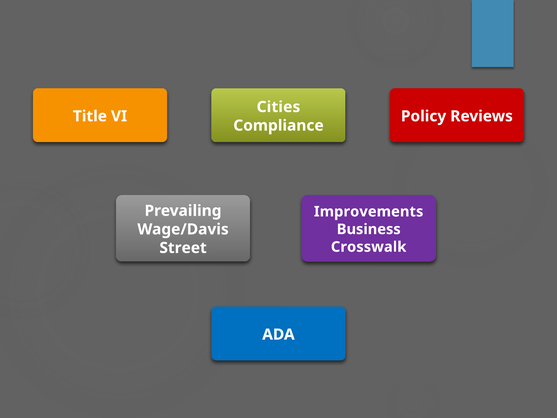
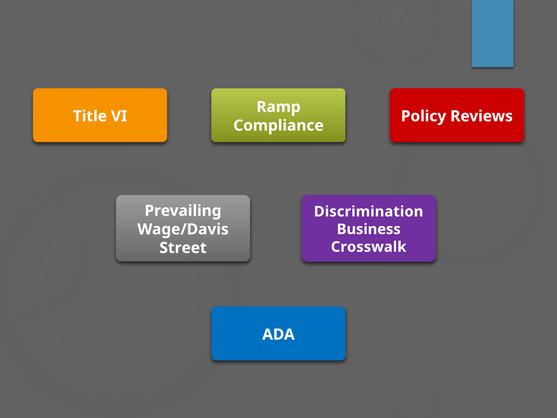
Cities: Cities -> Ramp (279, 107)
Improvements: Improvements -> Discrimination (369, 212)
